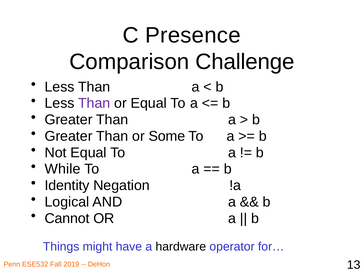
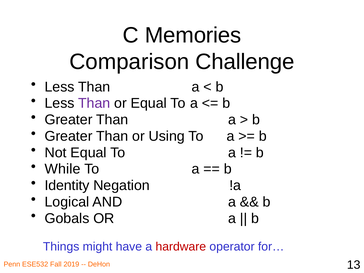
Presence: Presence -> Memories (193, 35)
Some: Some -> Using (167, 136)
Cannot: Cannot -> Gobals (67, 218)
hardware colour: black -> red (181, 247)
